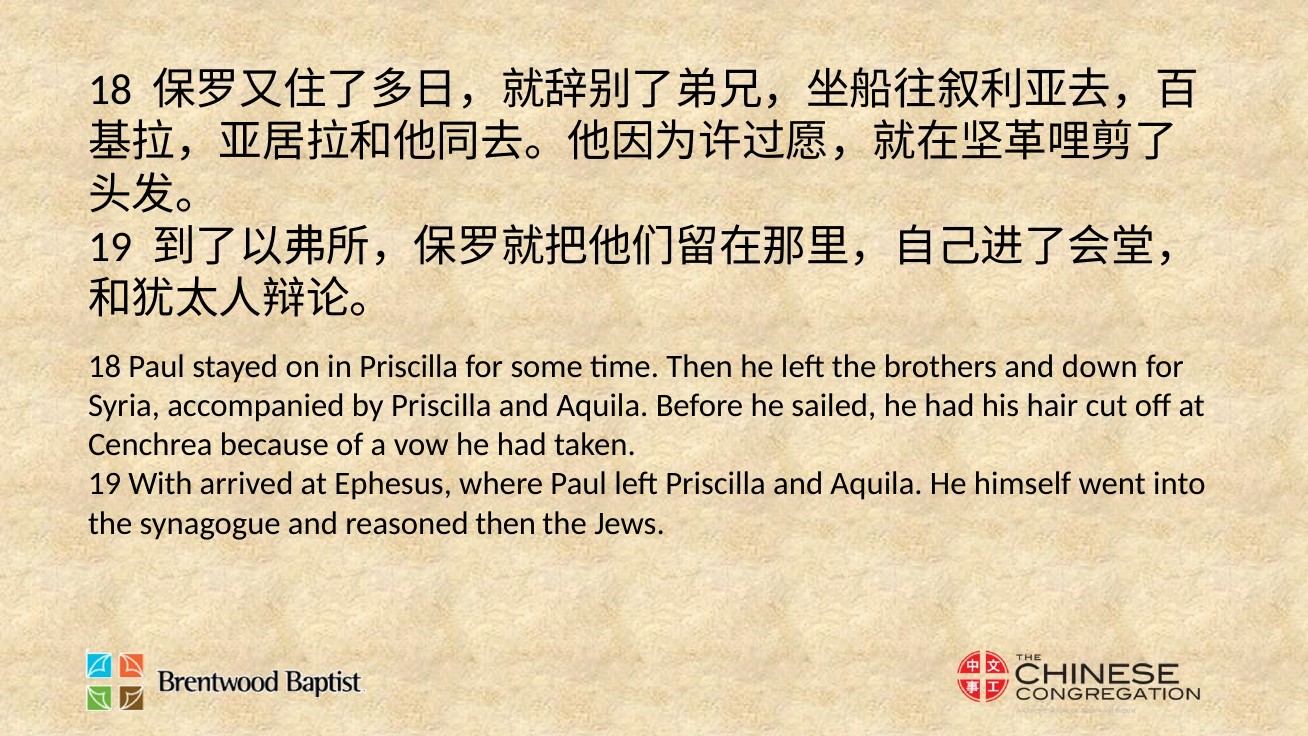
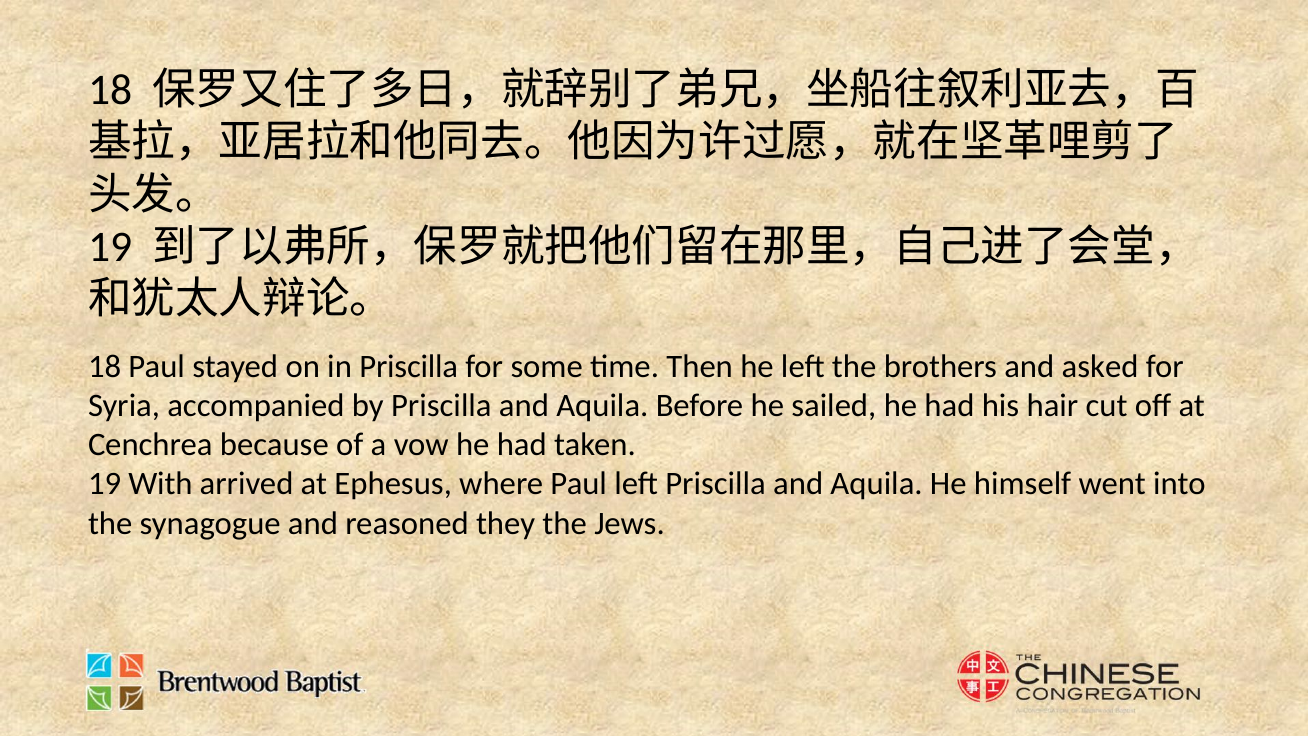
down: down -> asked (1100, 366)
reasoned then: then -> they (506, 523)
